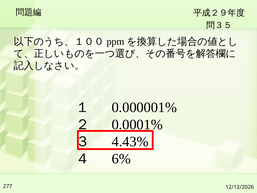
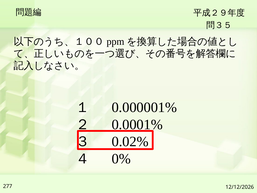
4.43%: 4.43% -> 0.02% (130, 141)
6%: 6% -> 0% (121, 159)
